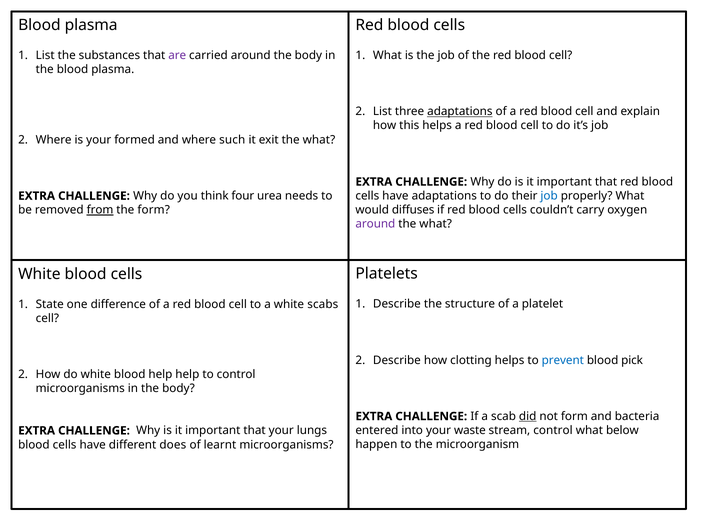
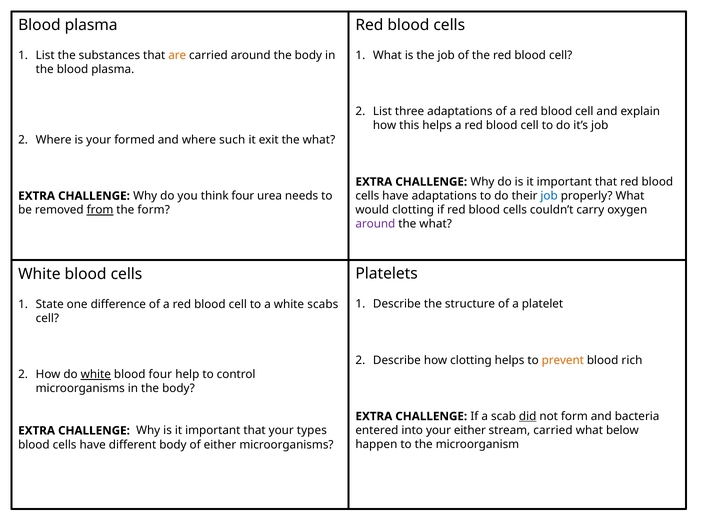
are colour: purple -> orange (177, 55)
adaptations underline: present -> none (460, 111)
would diffuses: diffuses -> clotting (413, 210)
prevent colour: blue -> orange (563, 360)
pick: pick -> rich (632, 360)
white underline: none -> present (96, 374)
blood help: help -> four (160, 374)
your waste: waste -> either (470, 430)
stream control: control -> carried (553, 430)
lungs: lungs -> types (312, 430)
different does: does -> body (173, 444)
of learnt: learnt -> either (220, 444)
